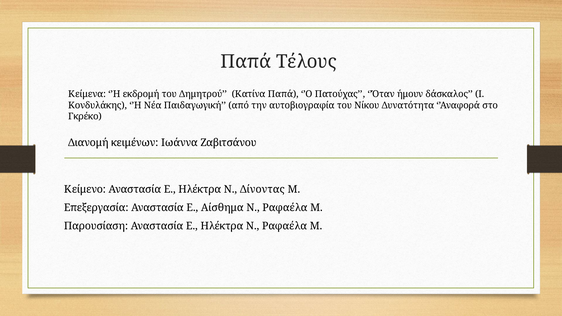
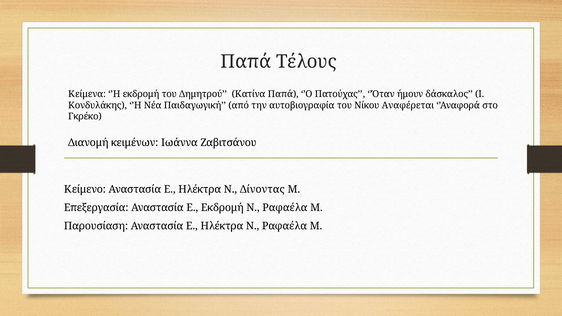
Δυνατότητα: Δυνατότητα -> Αναφέρεται (408, 105)
Ε Αίσθημα: Αίσθημα -> Εκδρομή (222, 208)
